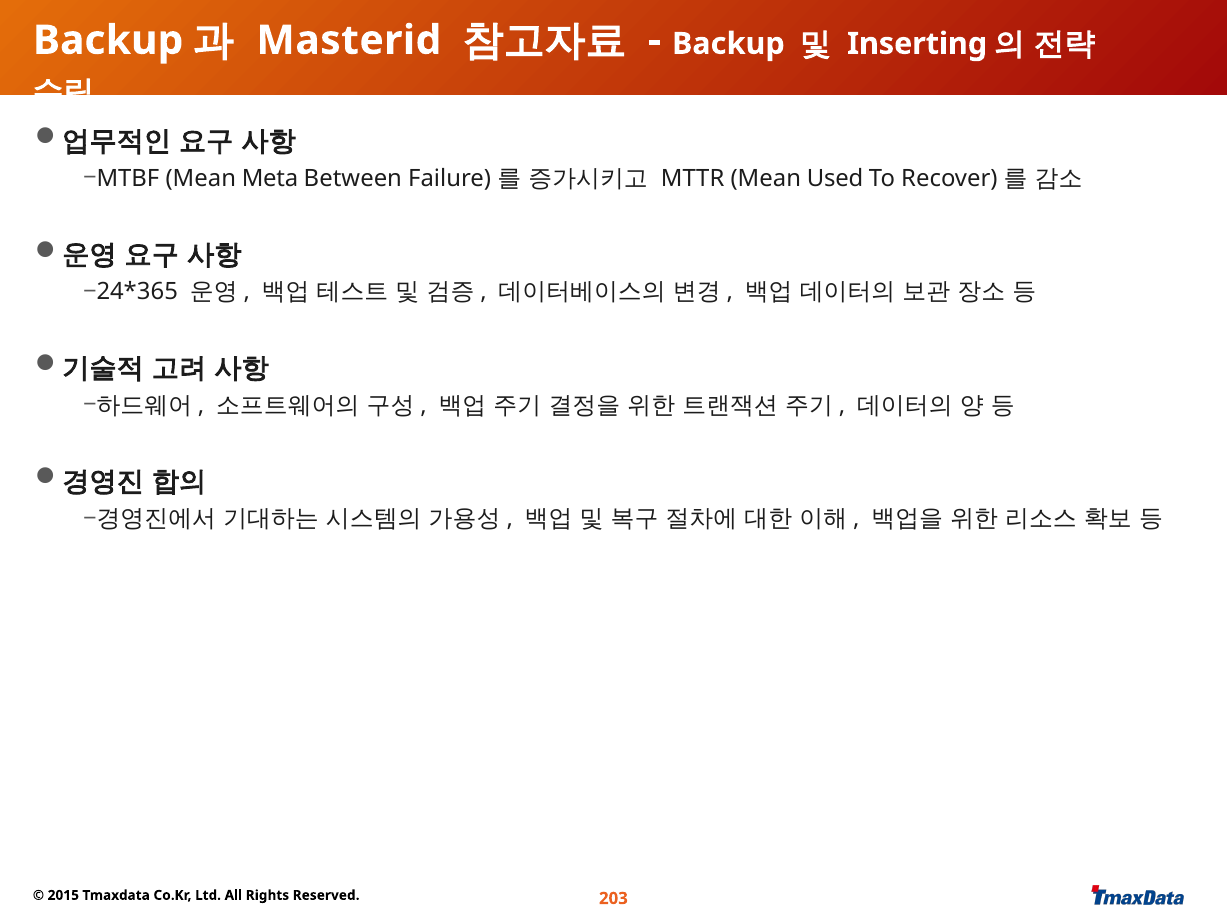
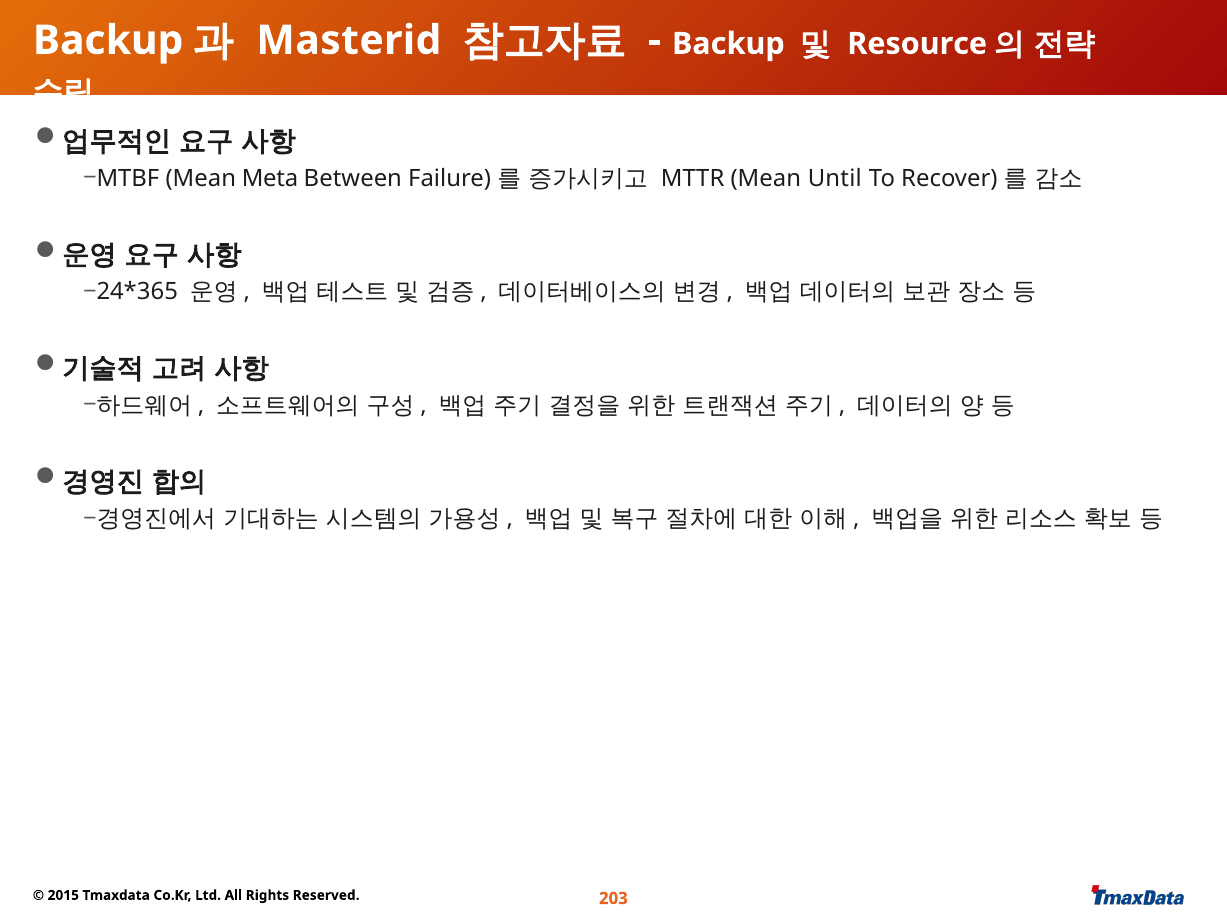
Inserting: Inserting -> Resource (917, 44)
Used: Used -> Until (835, 178)
